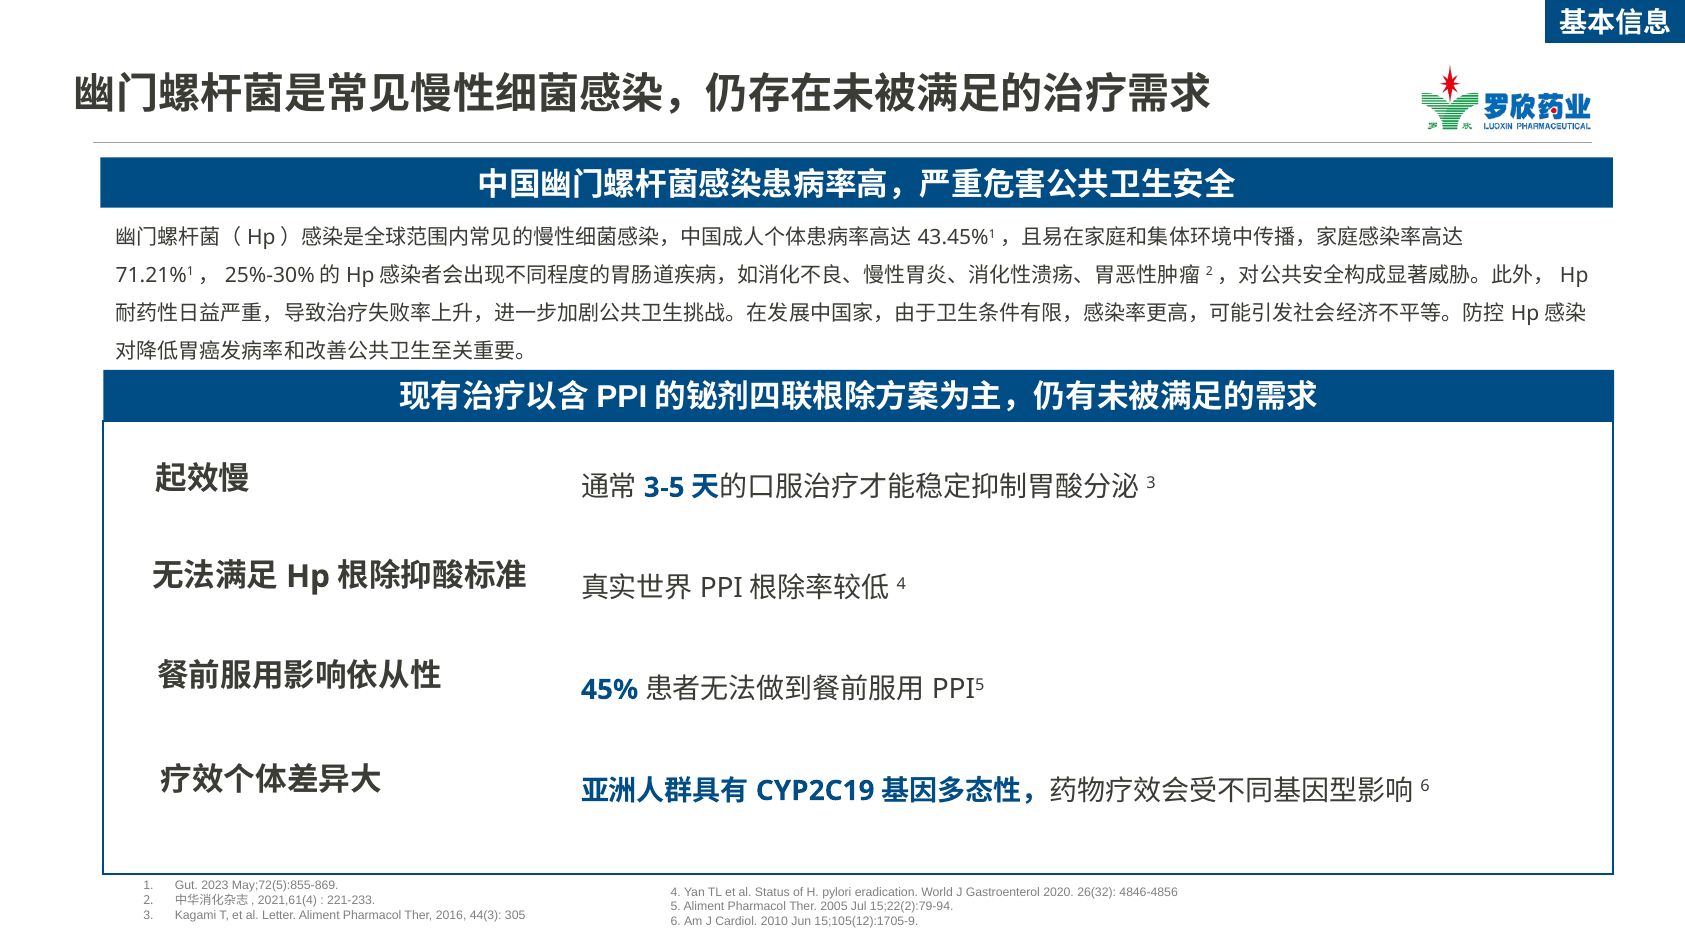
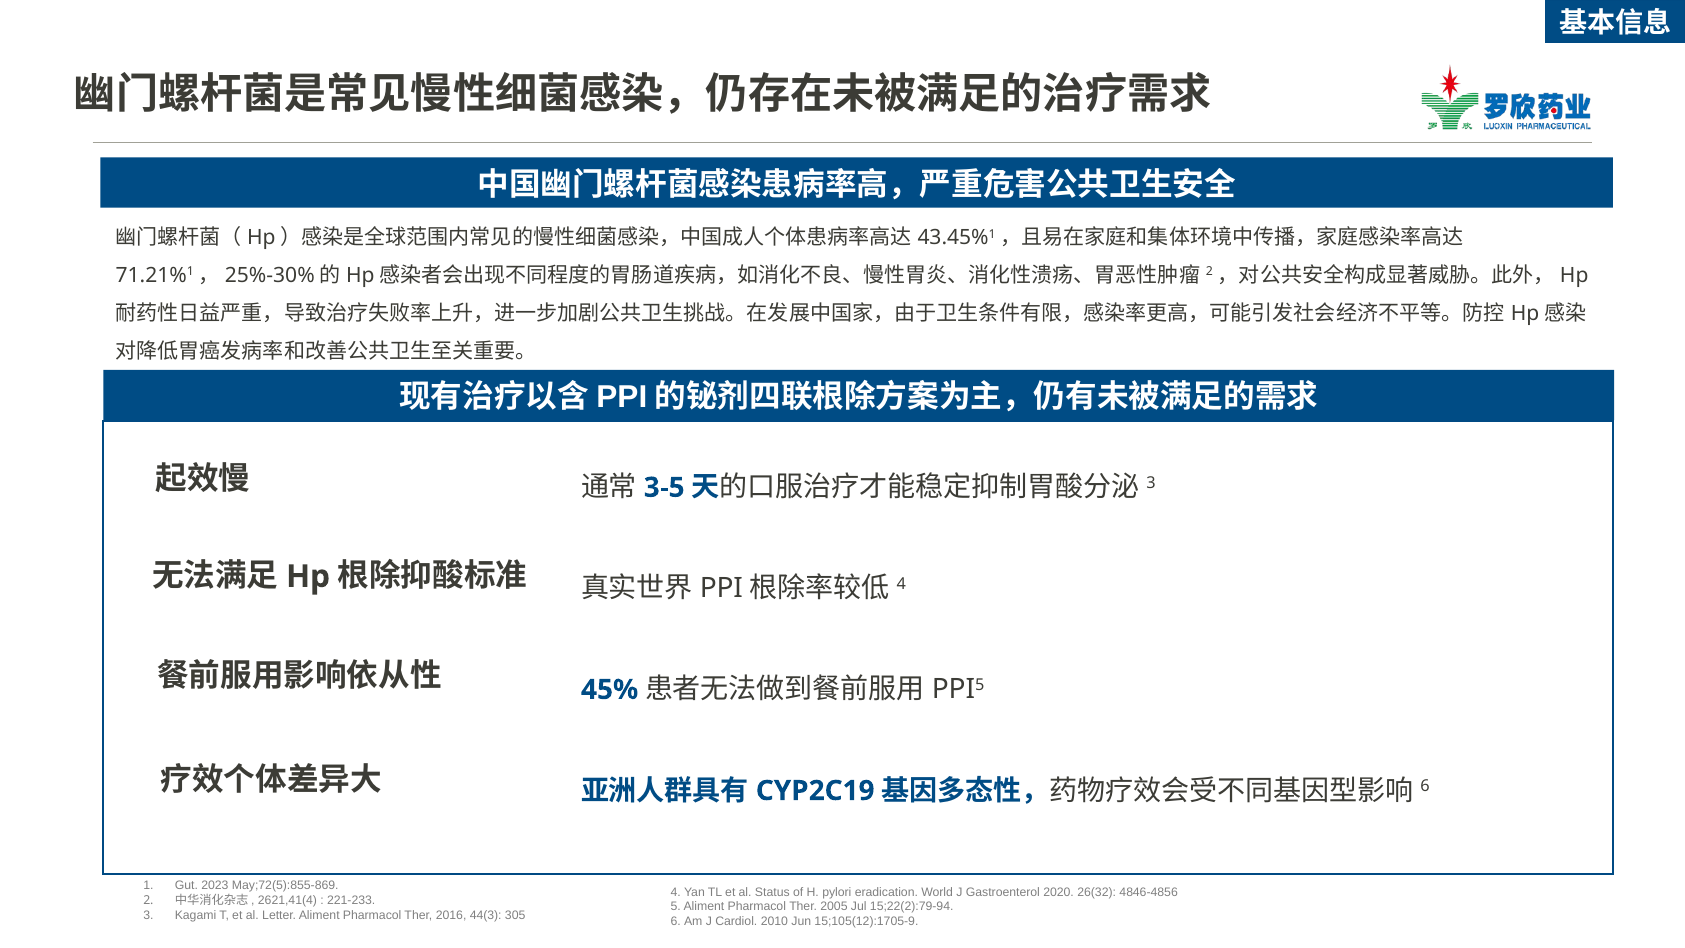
2021,61(4: 2021,61(4 -> 2621,41(4 (287, 900)
